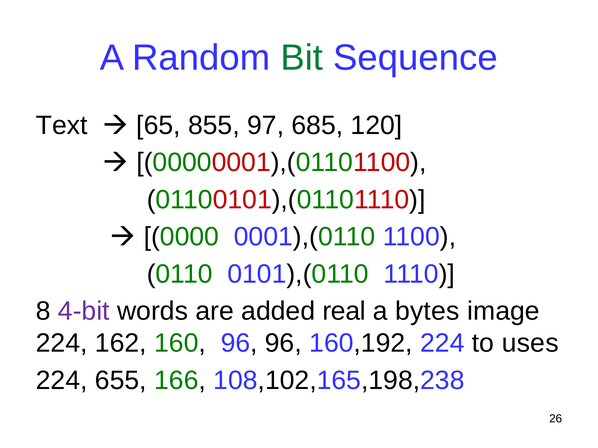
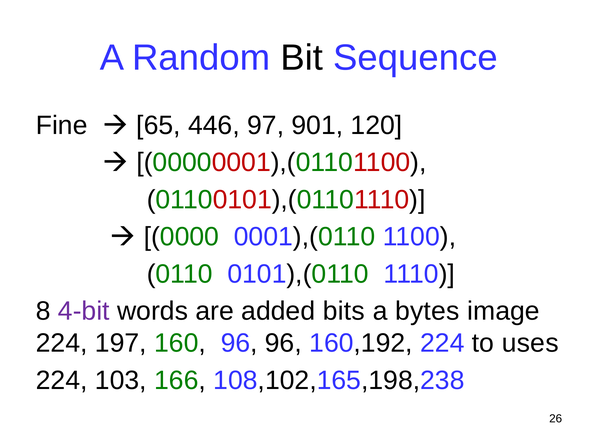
Bit colour: green -> black (302, 58)
Text: Text -> Fine (62, 125)
855: 855 -> 446 (214, 125)
685: 685 -> 901 (317, 125)
real: real -> bits (344, 312)
162: 162 -> 197 (121, 343)
655: 655 -> 103 (121, 381)
